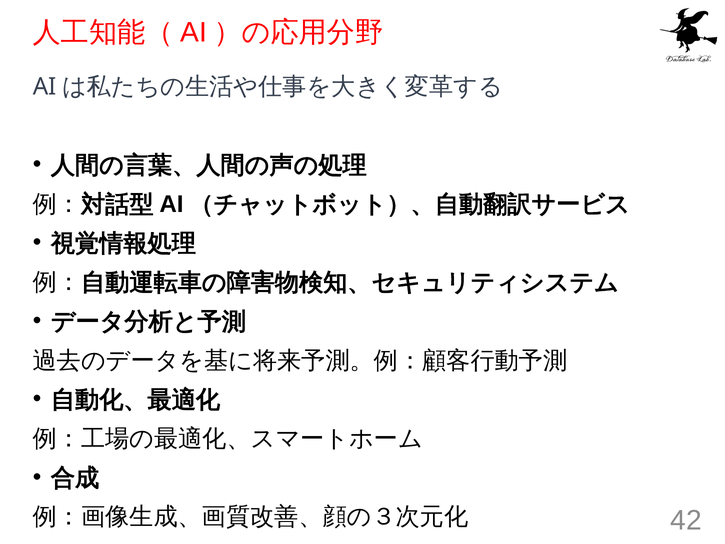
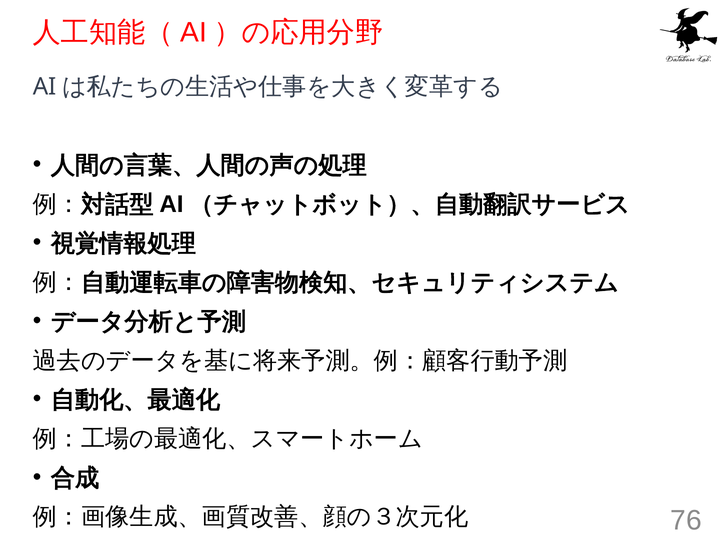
42: 42 -> 76 (686, 520)
